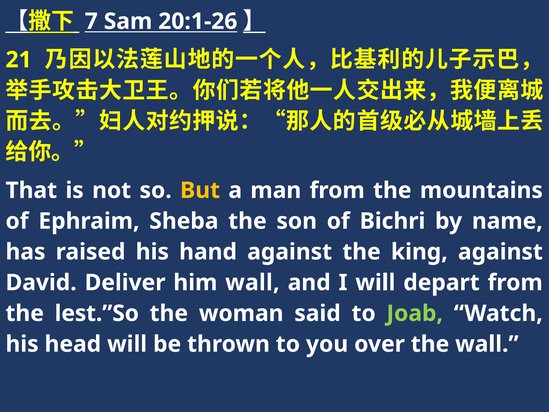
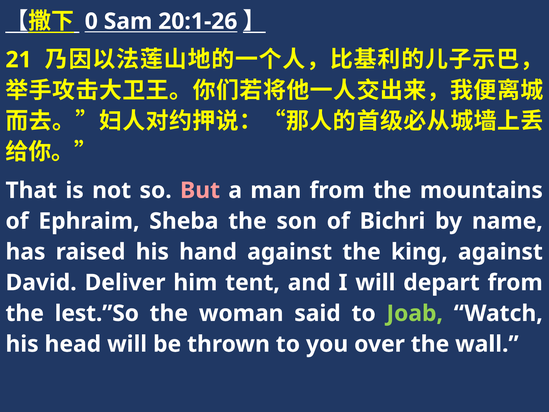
7: 7 -> 0 (91, 21)
But colour: yellow -> pink (200, 190)
him wall: wall -> tent (253, 282)
